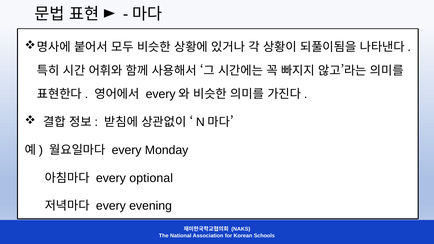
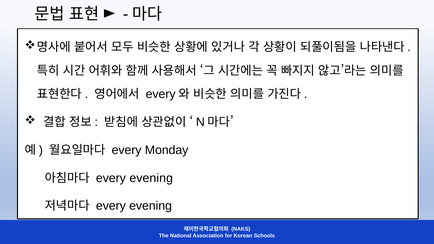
optional: optional -> evening (151, 178)
